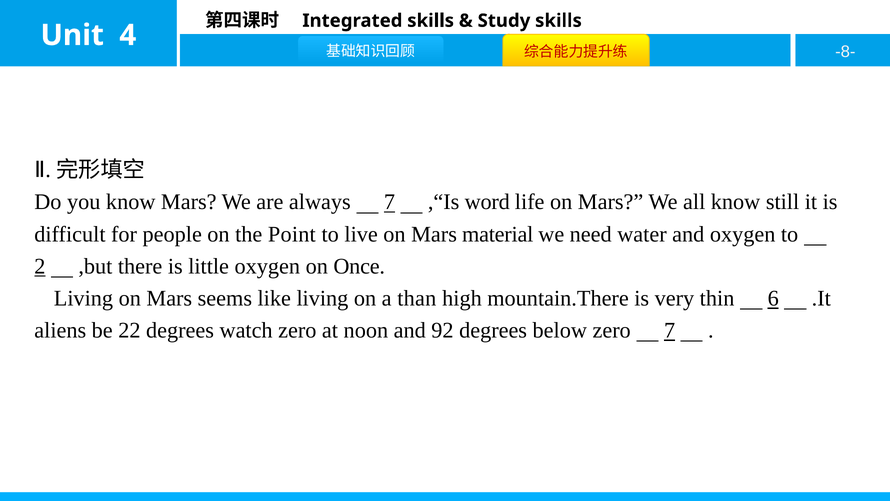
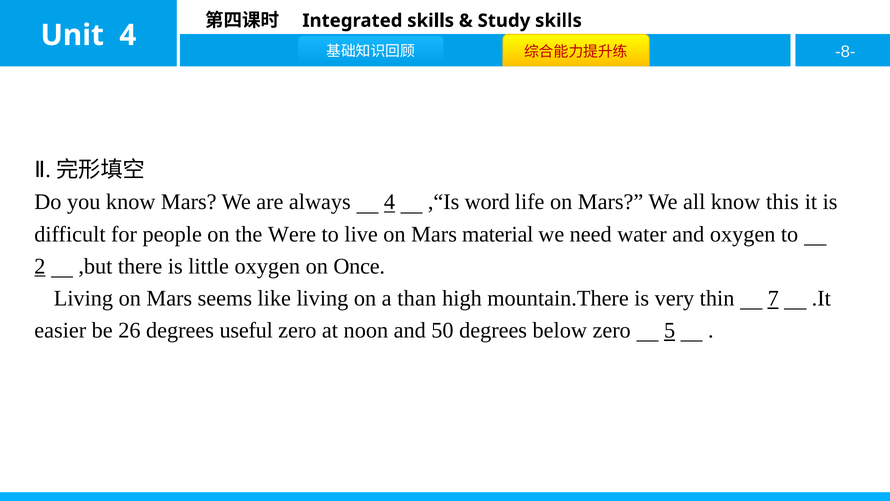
always 7: 7 -> 4 (389, 202)
still: still -> this (782, 202)
Point: Point -> Were (292, 234)
6: 6 -> 7 (773, 298)
aliens: aliens -> easier (60, 330)
22: 22 -> 26 (129, 330)
watch: watch -> useful (246, 330)
92: 92 -> 50 (442, 330)
zero 7: 7 -> 5 (670, 330)
